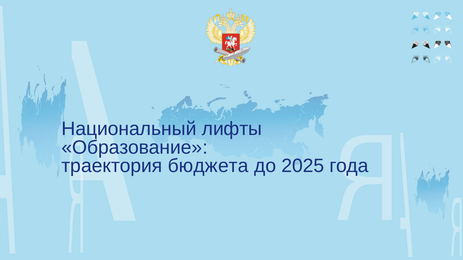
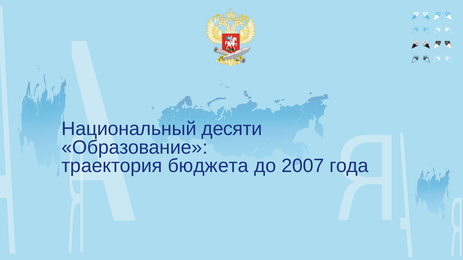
лифты: лифты -> десяти (232, 129)
2025: 2025 -> 2007 (303, 166)
